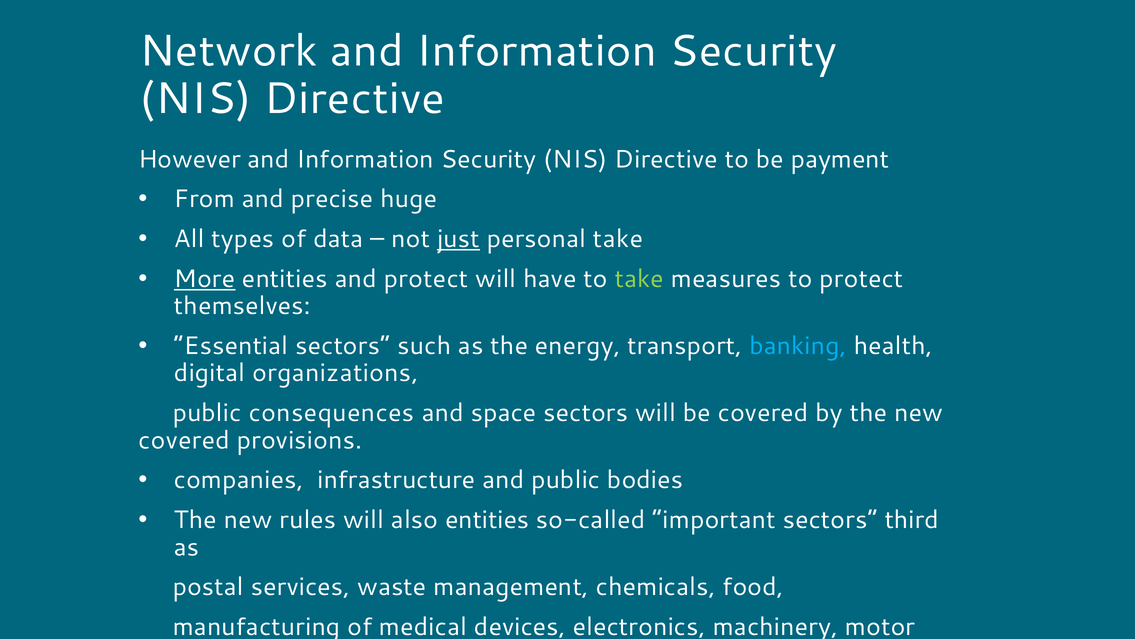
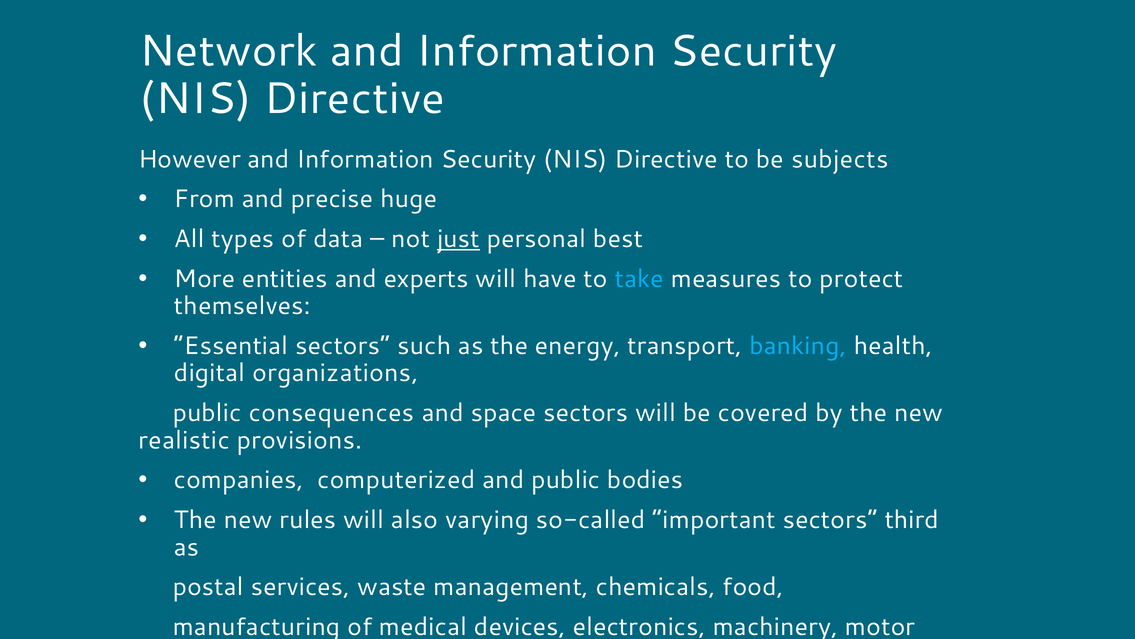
payment: payment -> subjects (840, 159)
personal take: take -> best (618, 239)
More underline: present -> none (205, 279)
and protect: protect -> experts (426, 279)
take colour: light green -> light blue (639, 279)
covered: covered -> realistic (184, 440)
infrastructure: infrastructure -> computerized (396, 480)
also entities: entities -> varying (487, 520)
